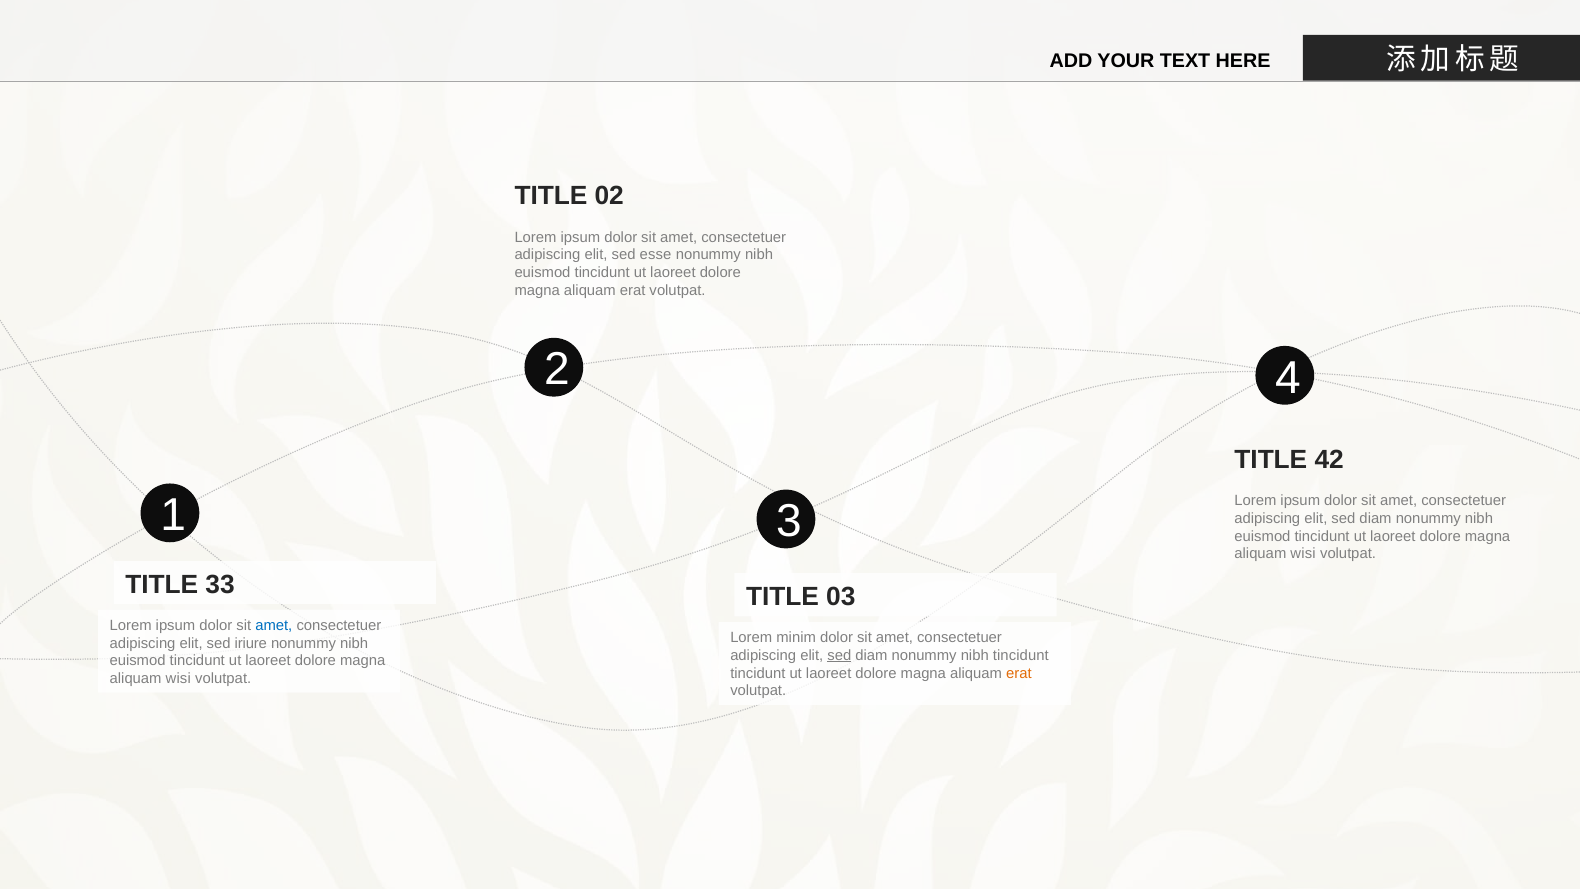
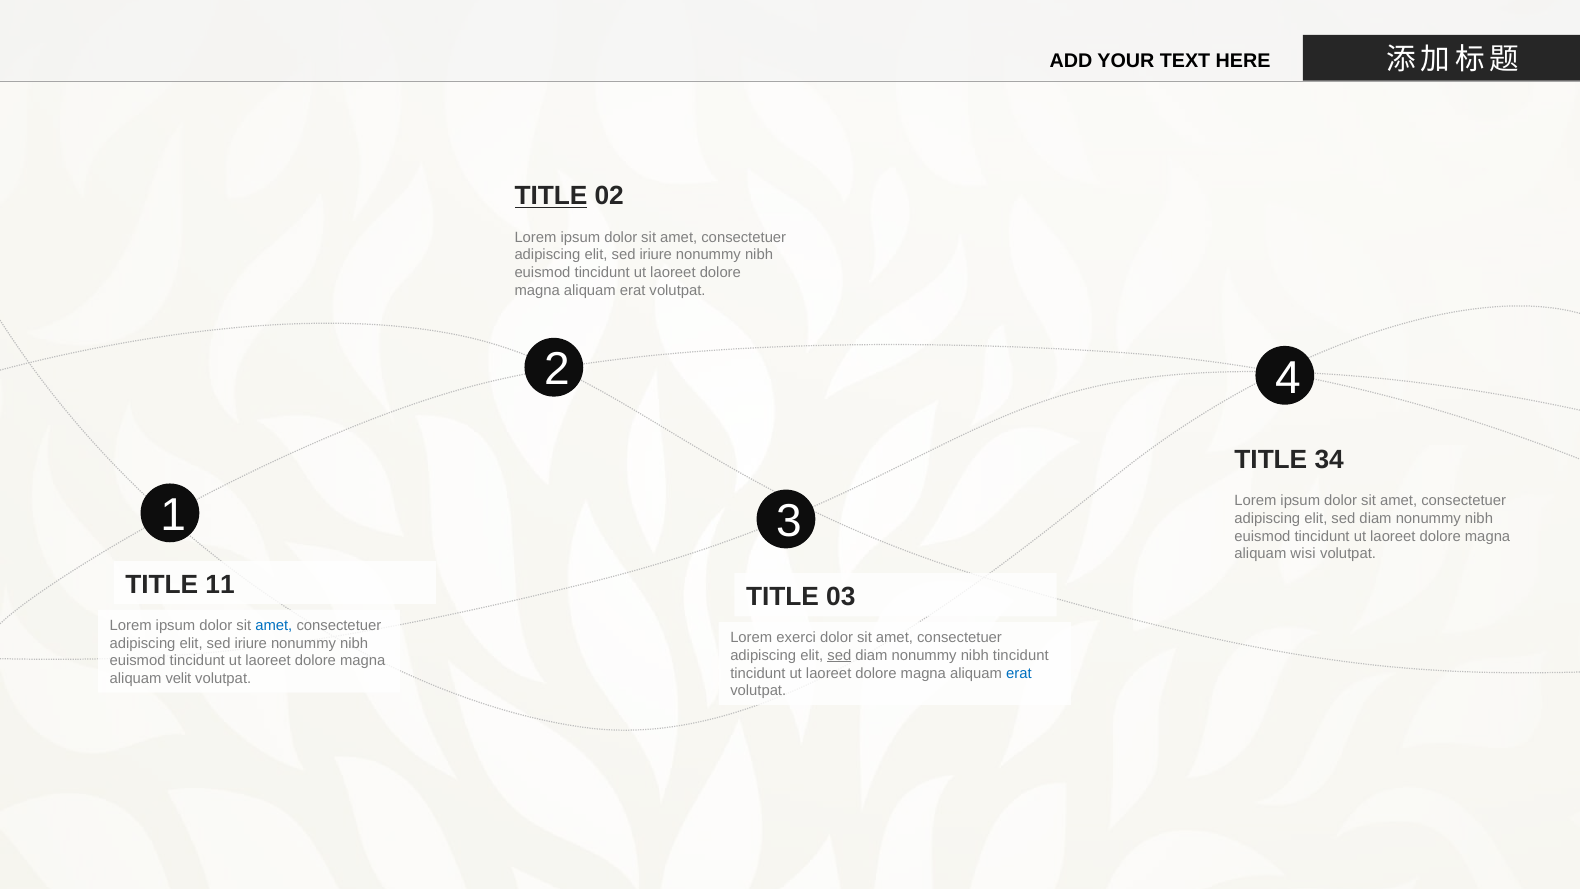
TITLE underline: none -> present (551, 196)
esse: esse -> iriure (656, 255)
42: 42 -> 34 (1329, 459)
33: 33 -> 11 (220, 584)
minim: minim -> exerci (796, 637)
erat colour: orange -> blue (1019, 673)
wisi: wisi -> velit (178, 679)
